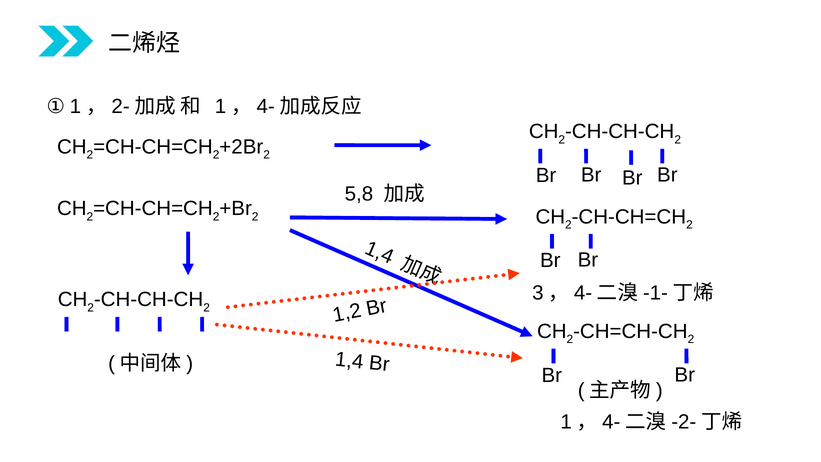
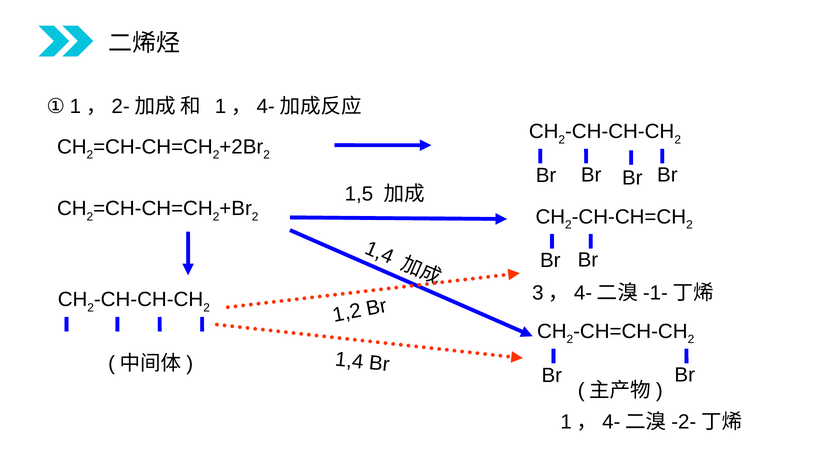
5,8: 5,8 -> 1,5 (359, 194)
